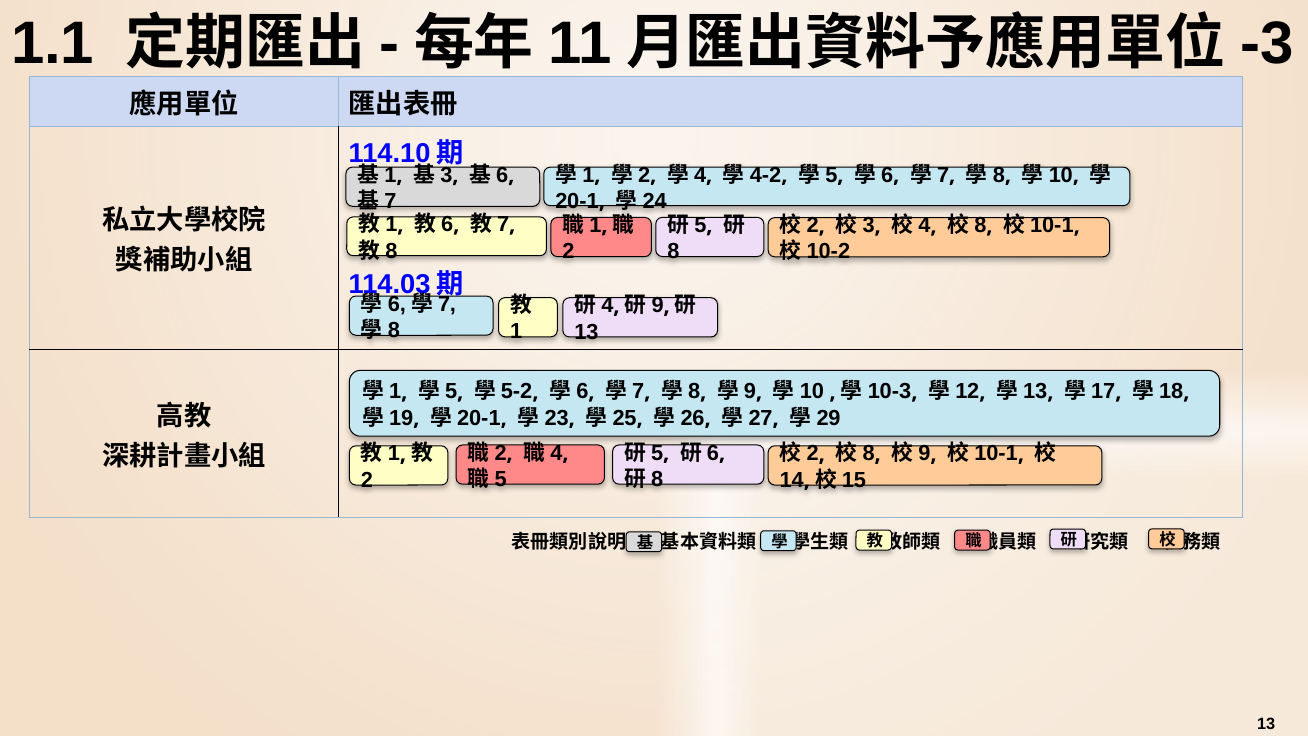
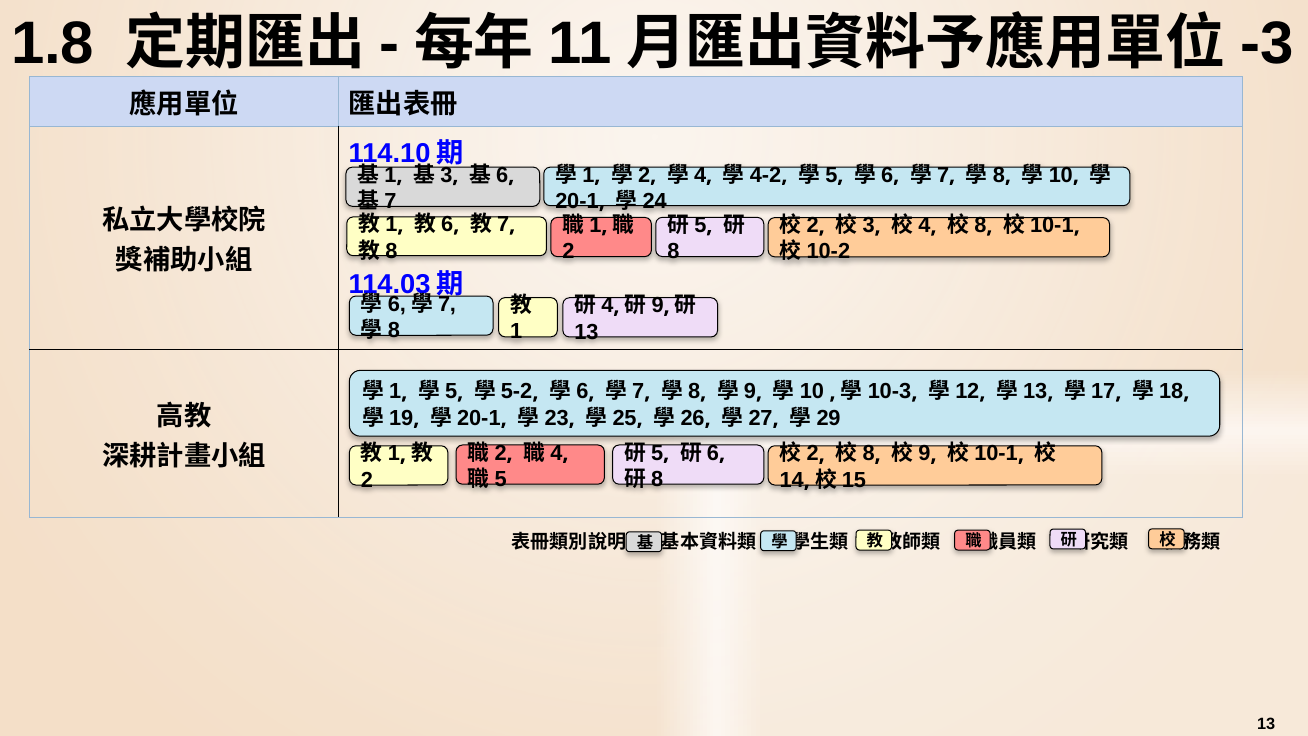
1.1: 1.1 -> 1.8 (53, 44)
